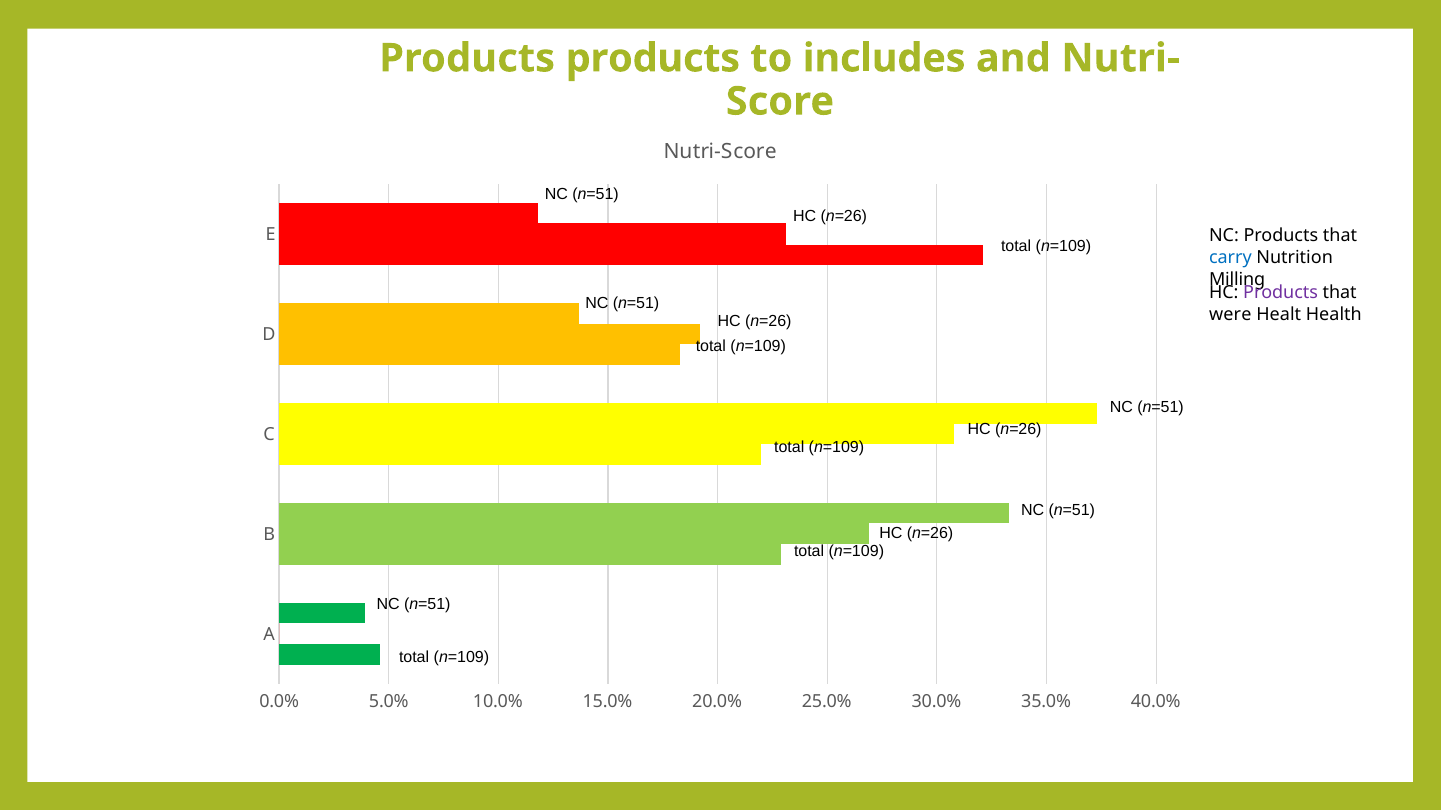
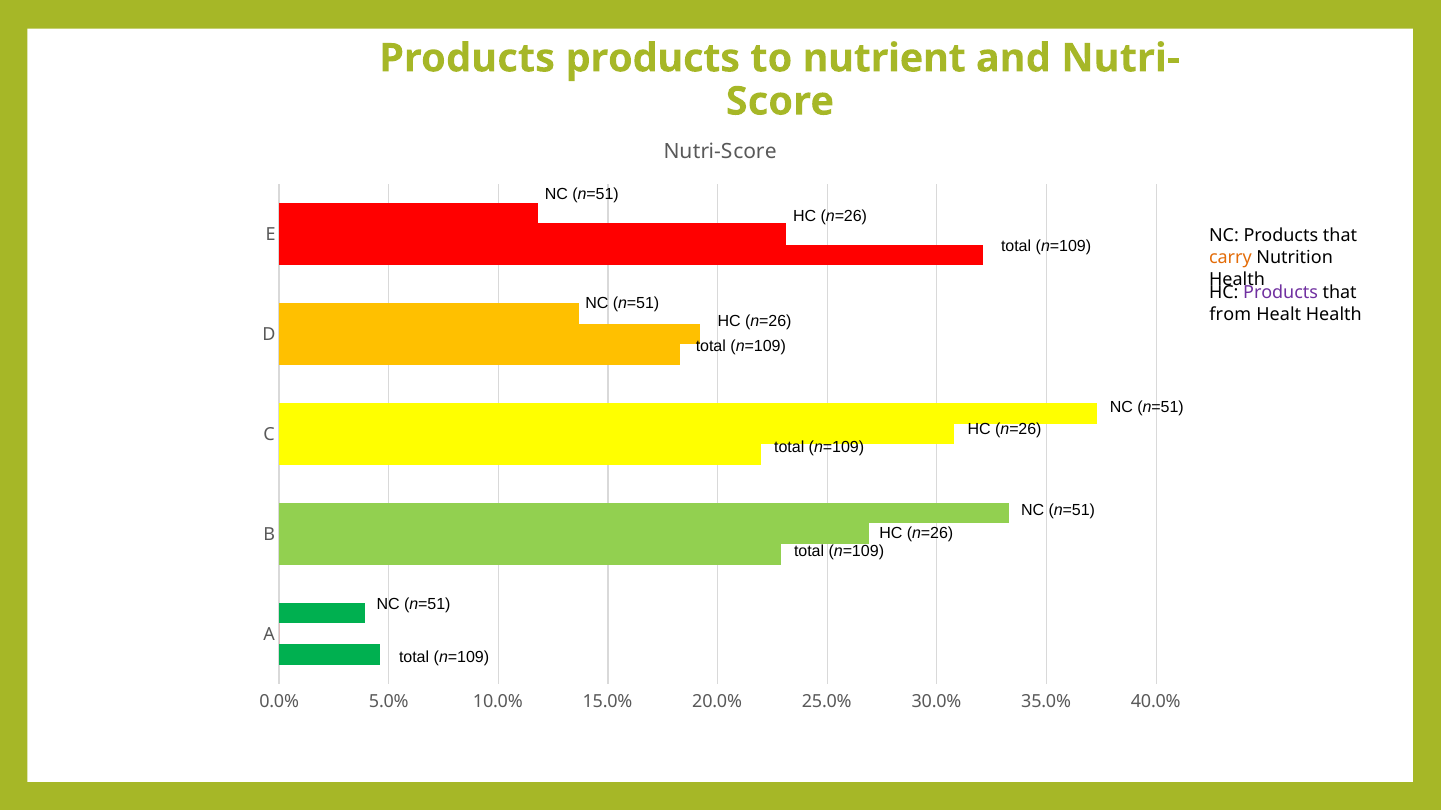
includes: includes -> nutrient (884, 58)
carry colour: blue -> orange (1230, 258)
Milling: Milling -> Health (1237, 279)
were: were -> from (1230, 315)
